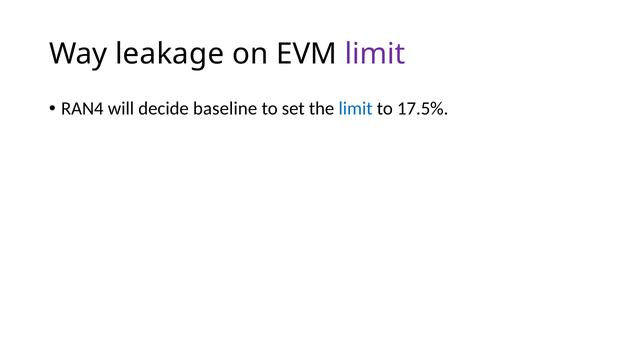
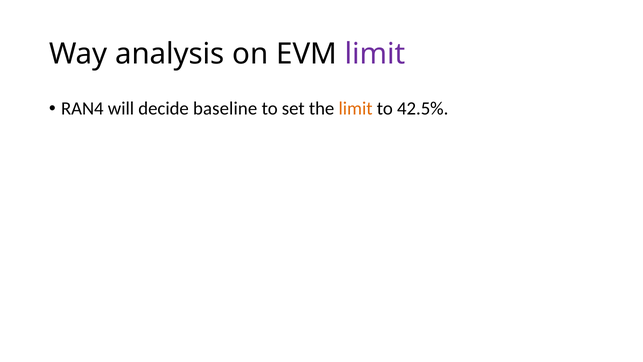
leakage: leakage -> analysis (170, 54)
limit colour: blue -> orange (356, 109)
17.5%: 17.5% -> 42.5% (423, 109)
